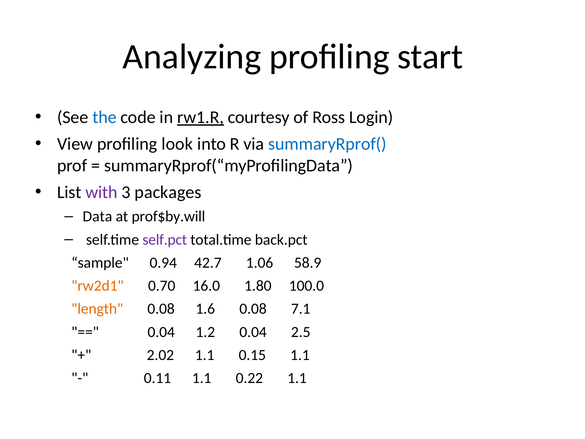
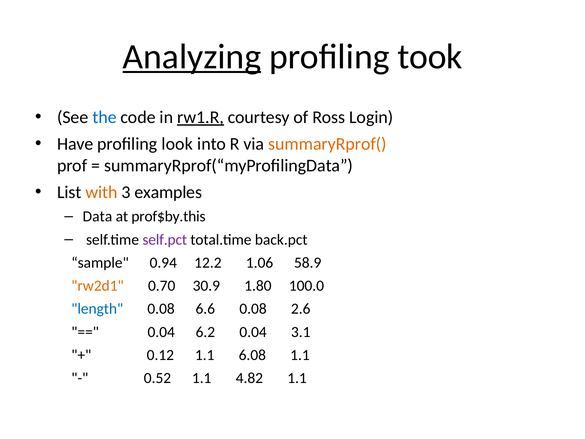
Analyzing underline: none -> present (192, 57)
start: start -> took (430, 57)
View: View -> Have (75, 144)
summaryRprof( colour: blue -> orange (327, 144)
with colour: purple -> orange (101, 192)
packages: packages -> examples (168, 192)
prof$by.will: prof$by.will -> prof$by.this (168, 216)
42.7: 42.7 -> 12.2 (208, 263)
16.0: 16.0 -> 30.9 (206, 286)
length colour: orange -> blue (97, 309)
1.6: 1.6 -> 6.6 (205, 309)
7.1: 7.1 -> 2.6 (301, 309)
1.2: 1.2 -> 6.2 (205, 332)
2.5: 2.5 -> 3.1 (301, 332)
2.02: 2.02 -> 0.12 (160, 355)
0.15: 0.15 -> 6.08 (252, 355)
0.11: 0.11 -> 0.52 (157, 378)
0.22: 0.22 -> 4.82 (249, 378)
